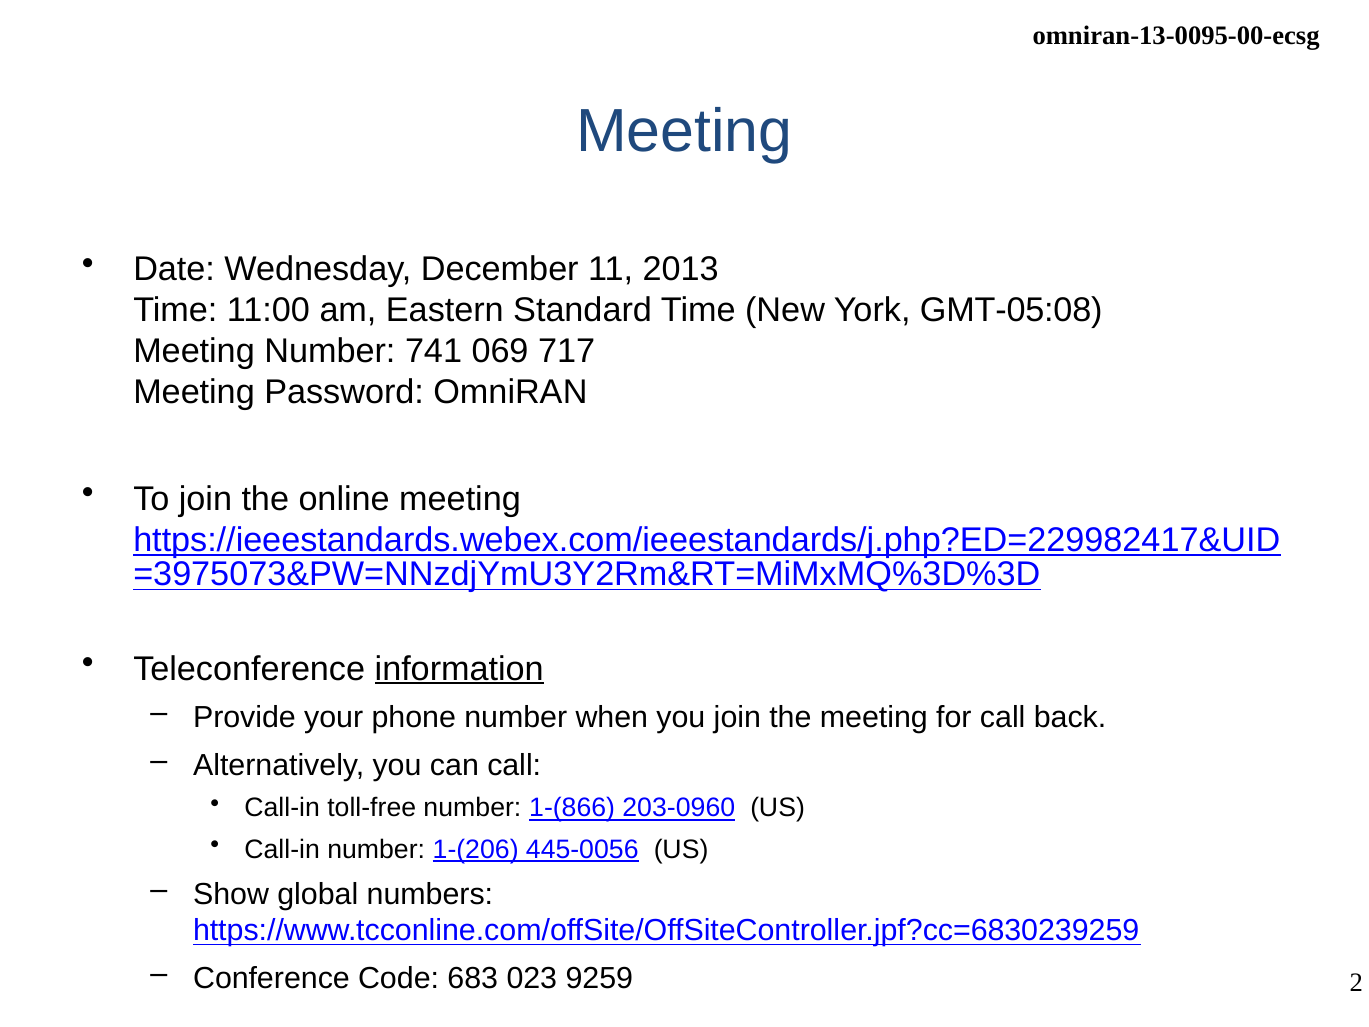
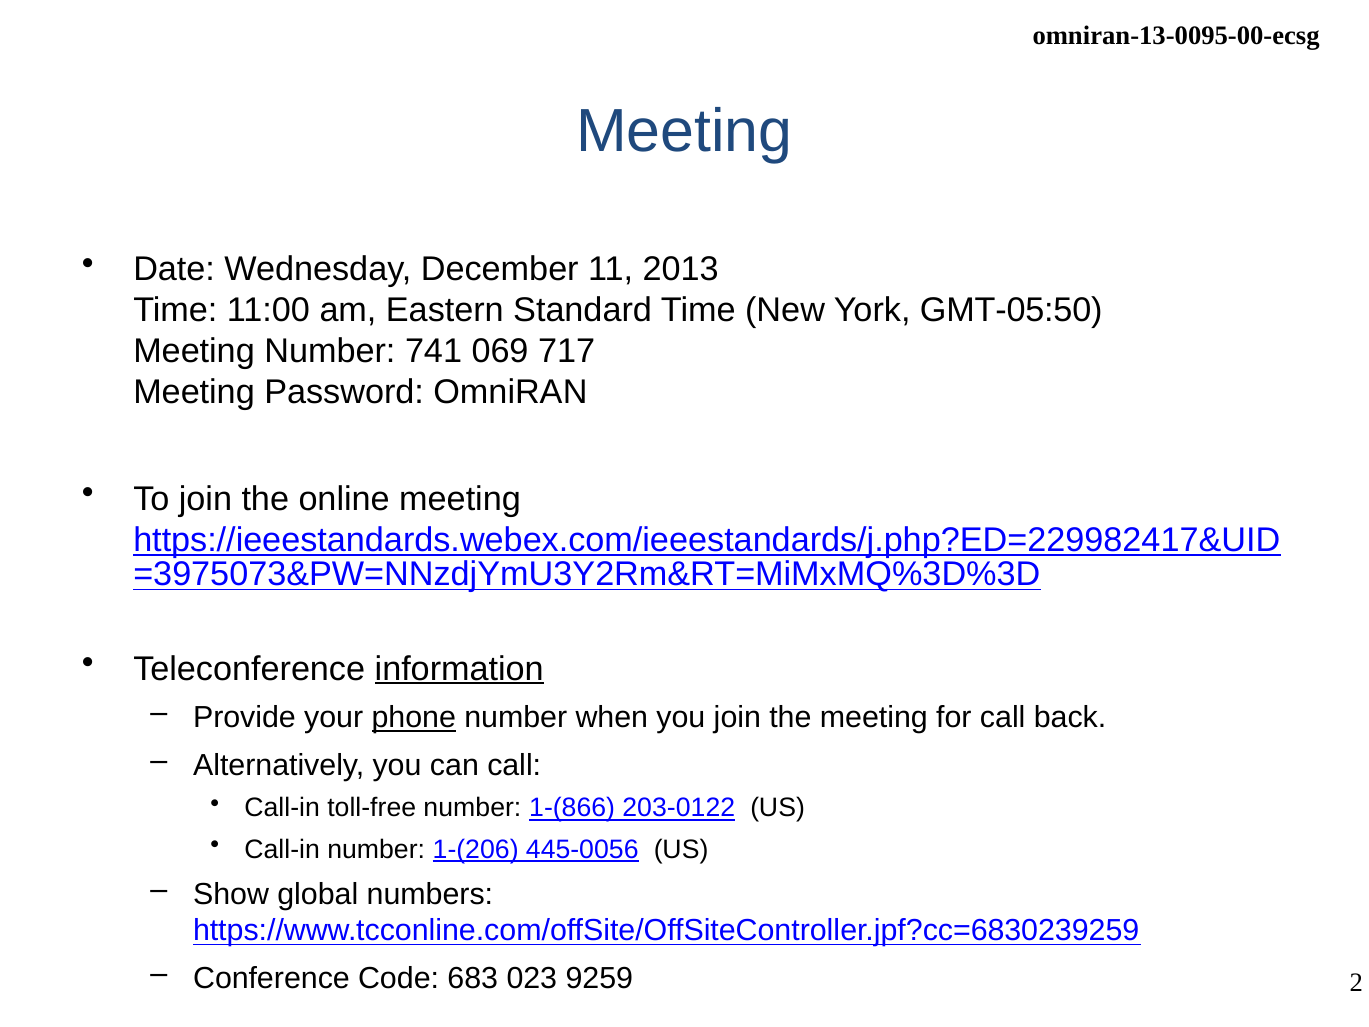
GMT-05:08: GMT-05:08 -> GMT-05:50 (1011, 310)
phone underline: none -> present (414, 718)
203-0960: 203-0960 -> 203-0122 (679, 808)
